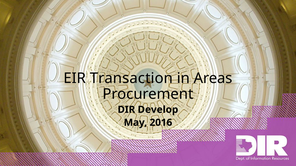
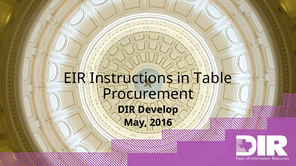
Transaction: Transaction -> Instructions (131, 78)
Areas: Areas -> Table (213, 78)
